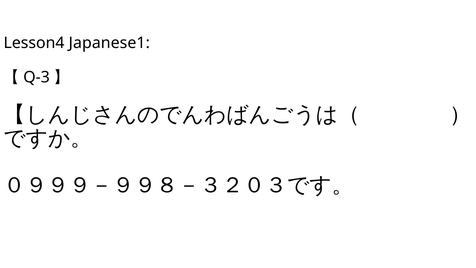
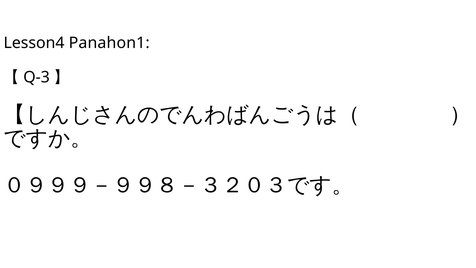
Japanese1: Japanese1 -> Panahon1 (109, 43)
